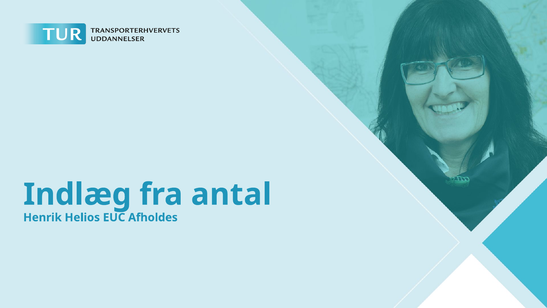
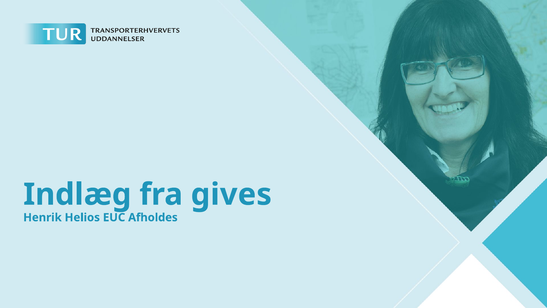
antal: antal -> gives (231, 194)
